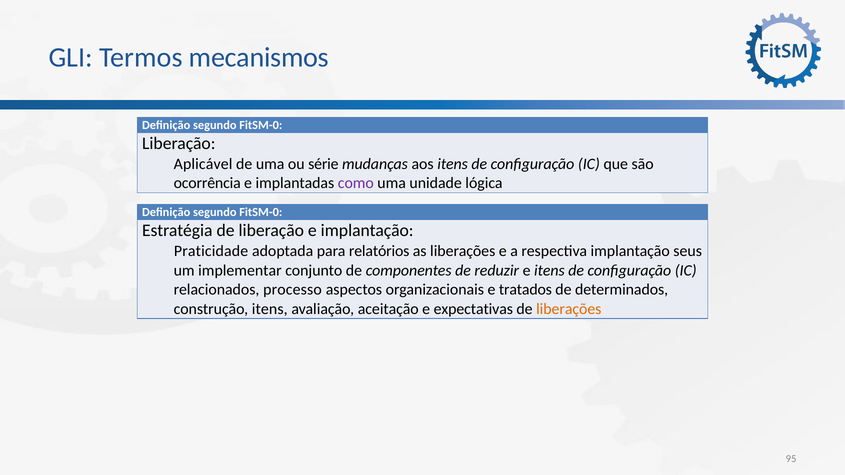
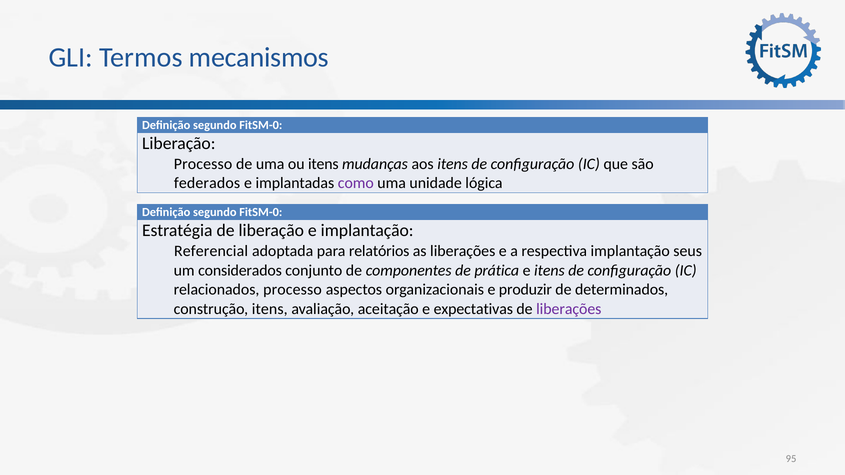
Aplicável: Aplicável -> Processo (203, 164)
ou série: série -> itens (323, 164)
ocorrência: ocorrência -> federados (207, 183)
Praticidade: Praticidade -> Referencial (211, 251)
implementar: implementar -> considerados (240, 271)
reduzir: reduzir -> prática (497, 271)
tratados: tratados -> produzir (525, 290)
liberações colour: orange -> purple (569, 309)
